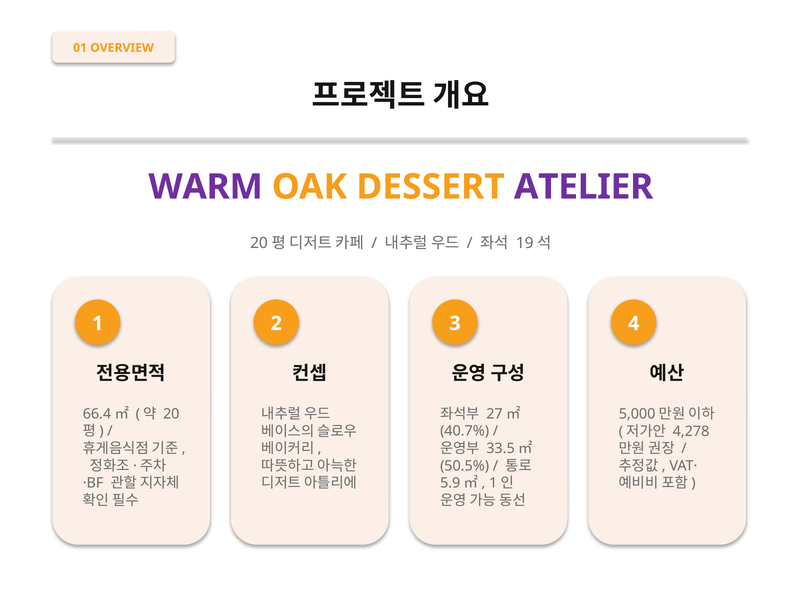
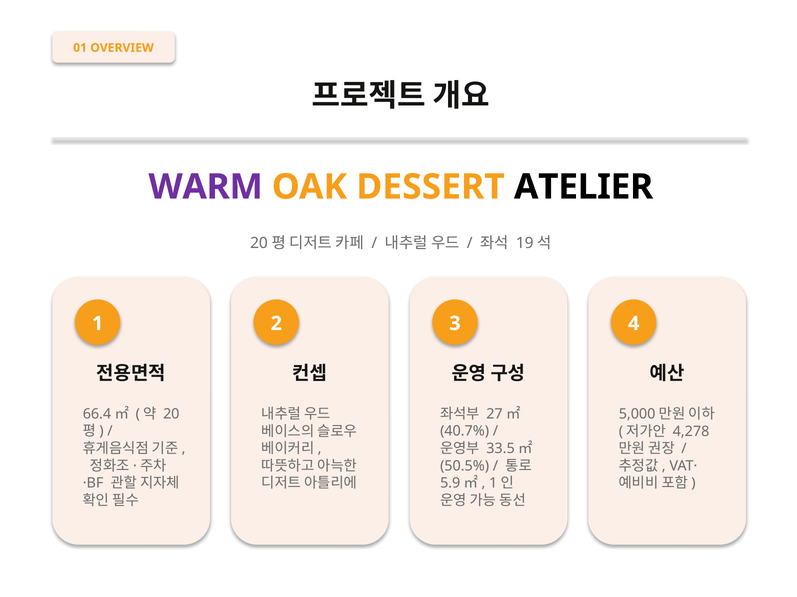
ATELIER colour: purple -> black (584, 187)
